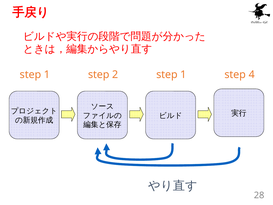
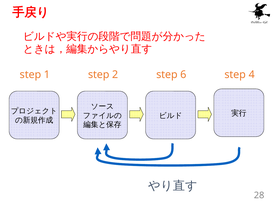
2 step 1: 1 -> 6 (183, 74)
